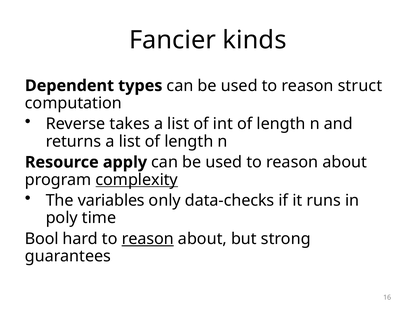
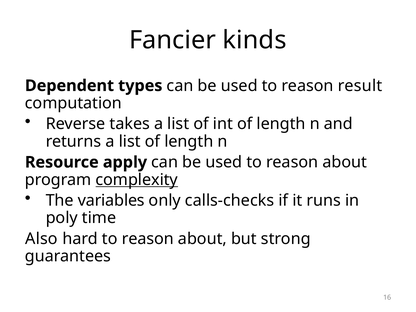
struct: struct -> result (360, 86)
data-checks: data-checks -> calls-checks (230, 201)
Bool: Bool -> Also (41, 239)
reason underline: present -> none (148, 239)
